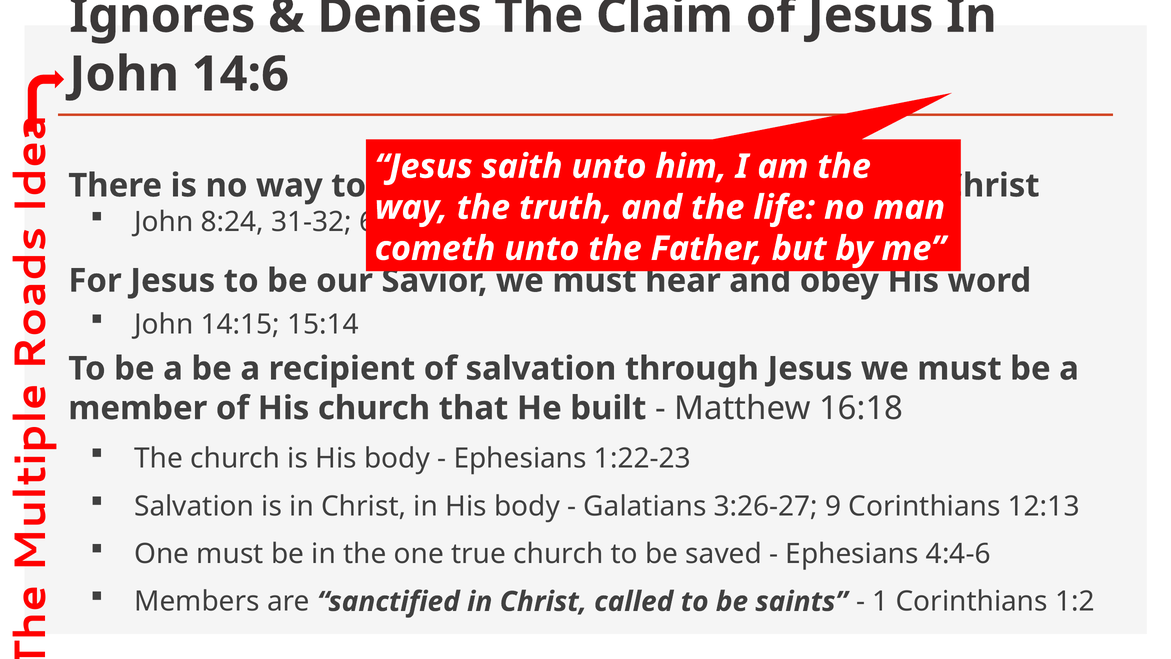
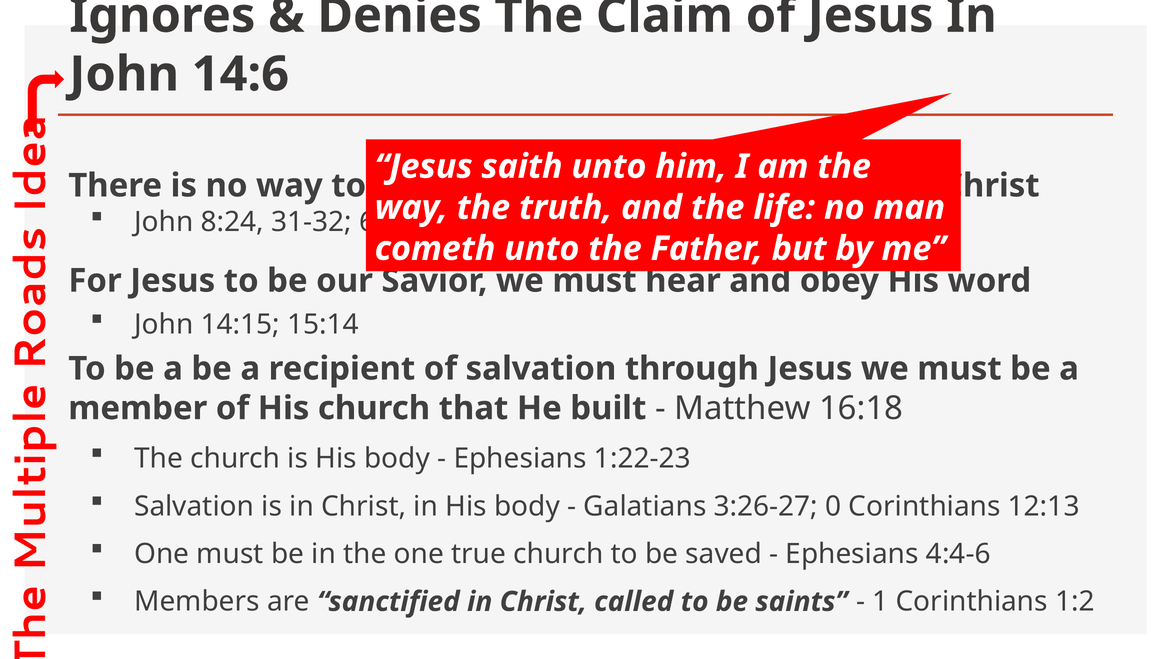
9: 9 -> 0 (833, 506)
